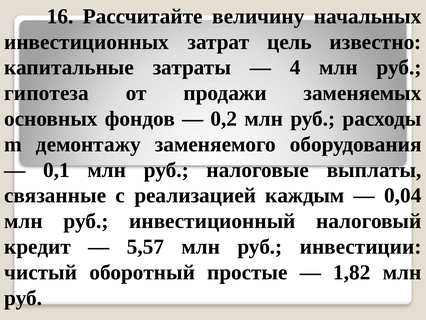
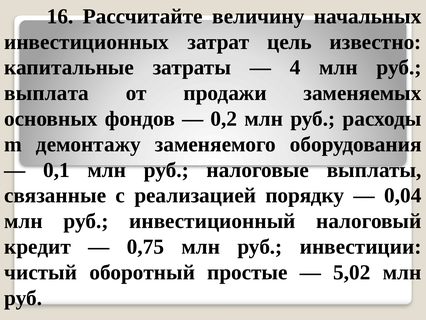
гипотеза: гипотеза -> выплата (47, 93)
каждым: каждым -> порядку (305, 195)
5,57: 5,57 -> 0,75 (145, 246)
1,82: 1,82 -> 5,02 (352, 272)
